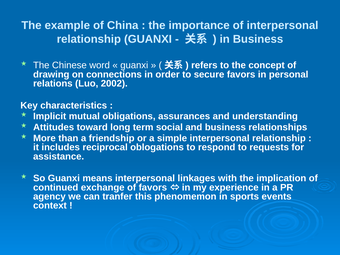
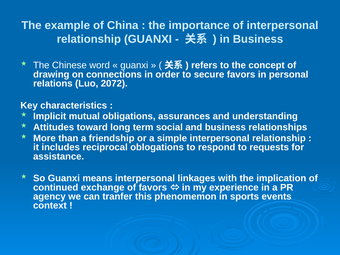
2002: 2002 -> 2072 (114, 83)
